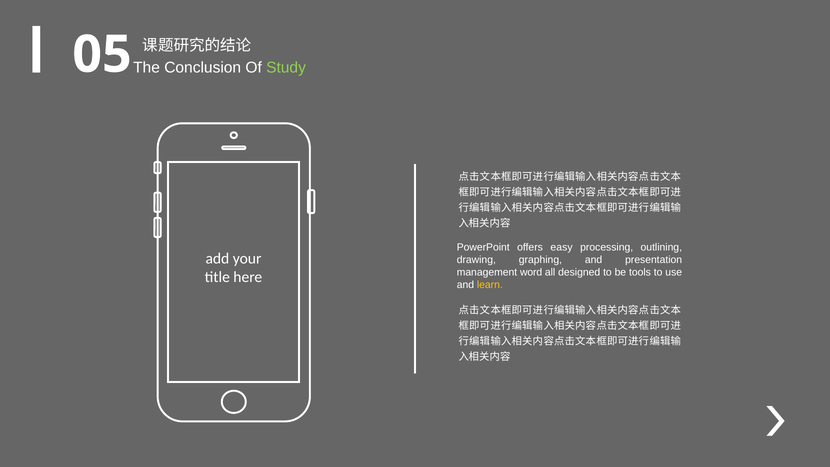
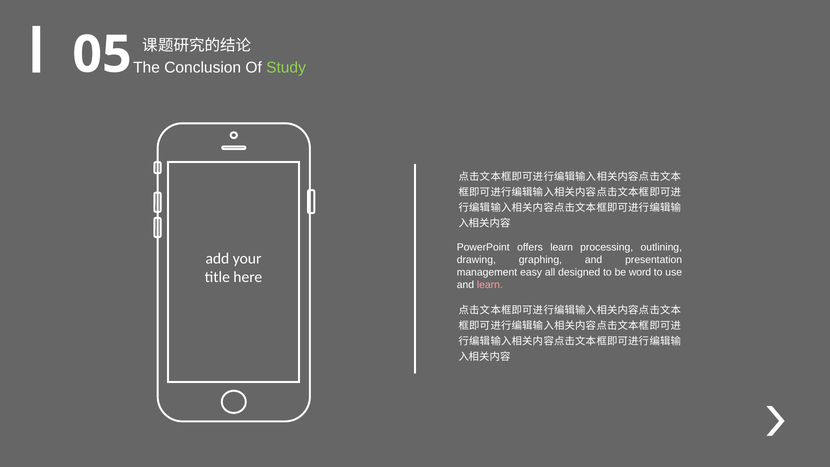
offers easy: easy -> learn (562, 247)
word: word -> easy (531, 272)
tools: tools -> word (640, 272)
learn colour: yellow -> pink (490, 285)
